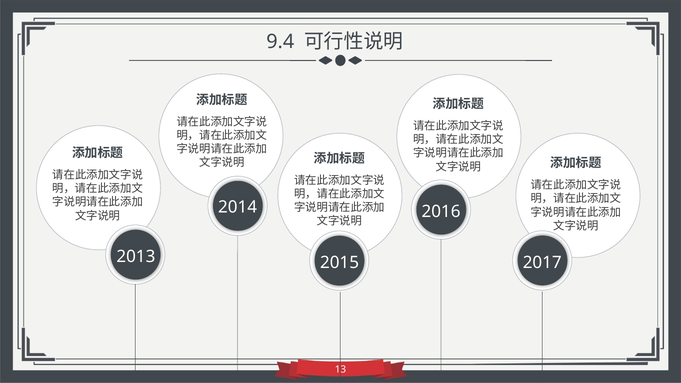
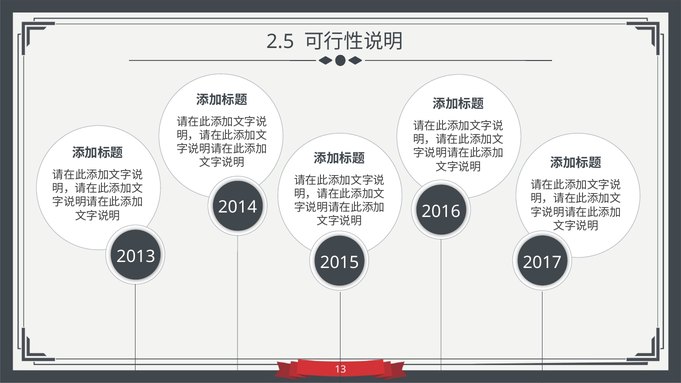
9.4: 9.4 -> 2.5 (280, 42)
